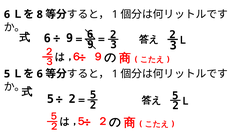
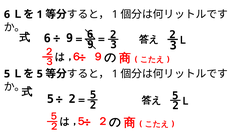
8: 8 -> 1 (40, 14)
6: 6 -> 5 (40, 74)
